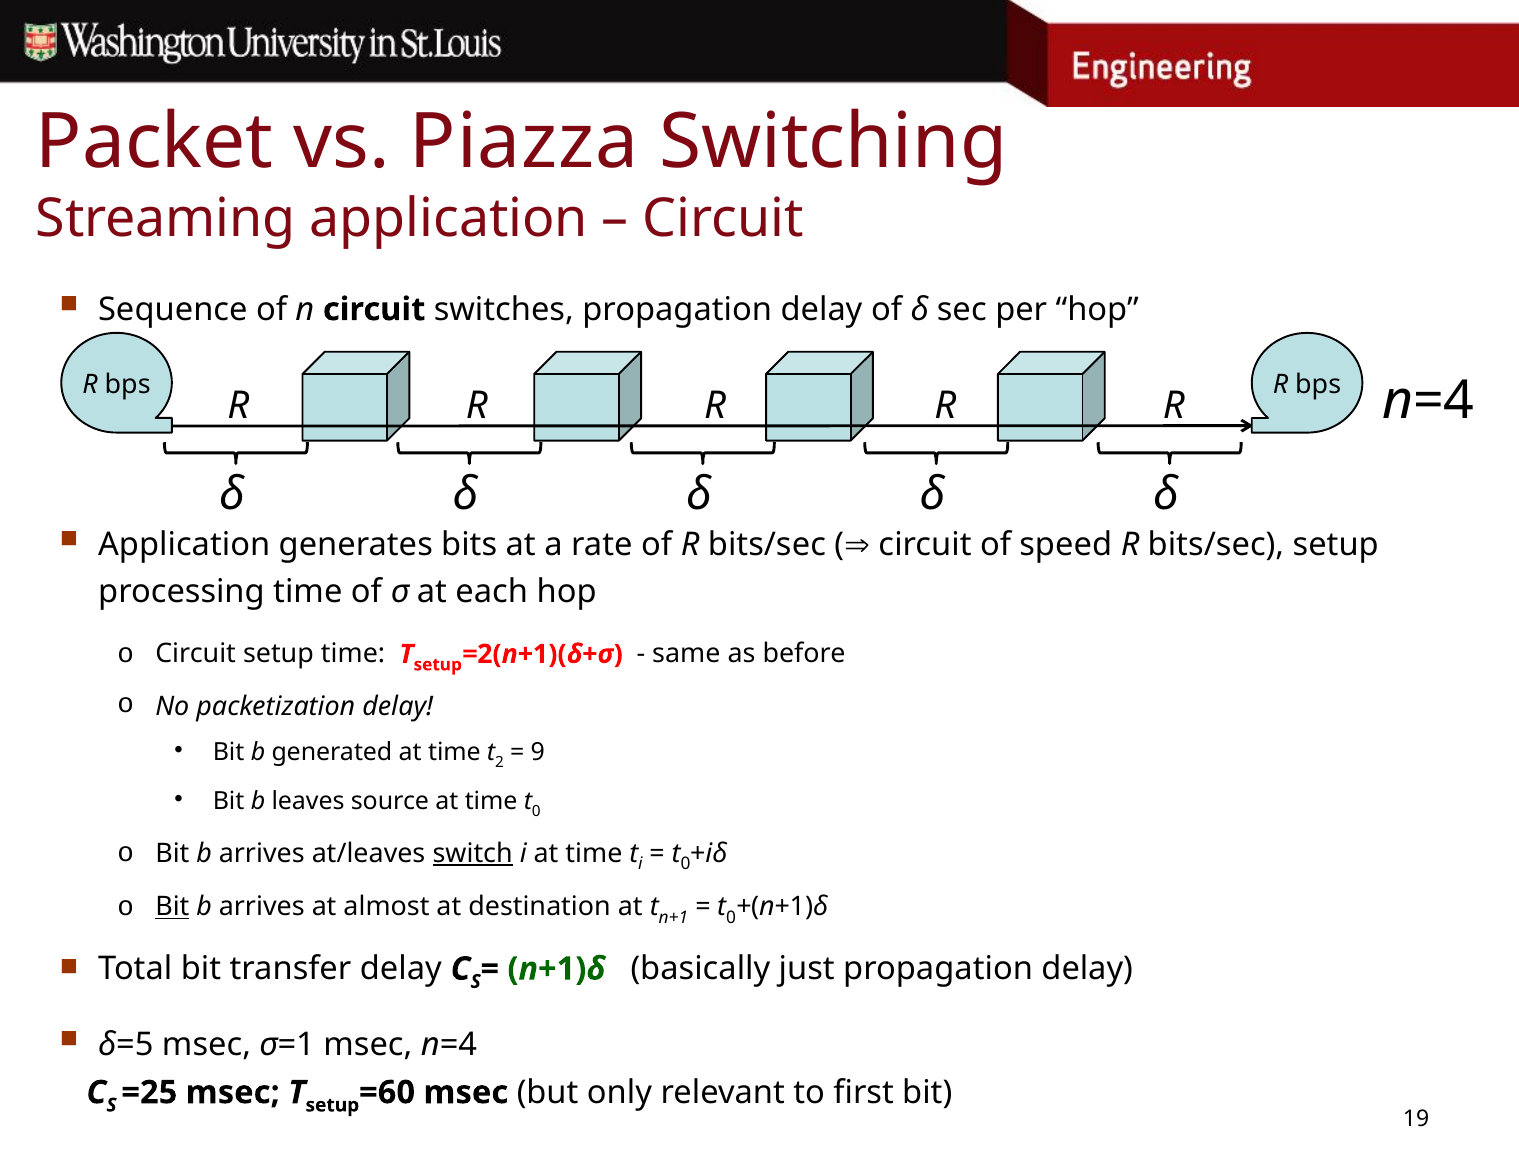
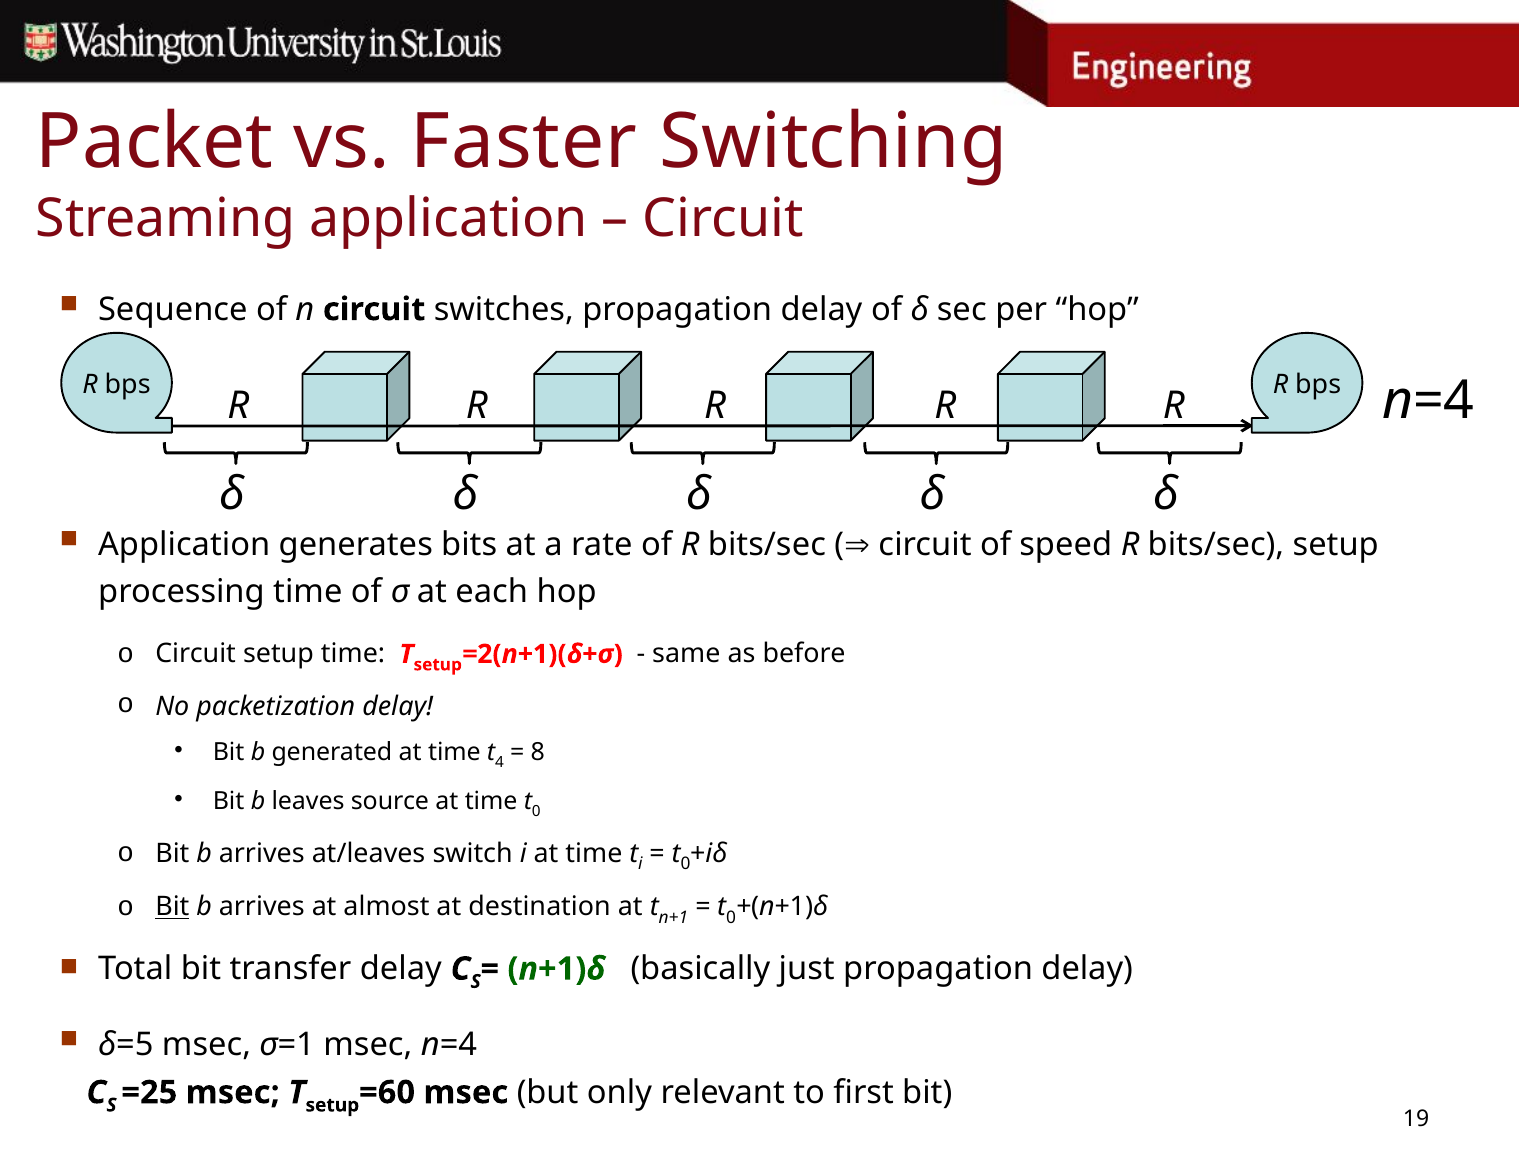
Piazza: Piazza -> Faster (524, 142)
2: 2 -> 4 (499, 762)
9: 9 -> 8 (538, 752)
switch underline: present -> none (473, 853)
